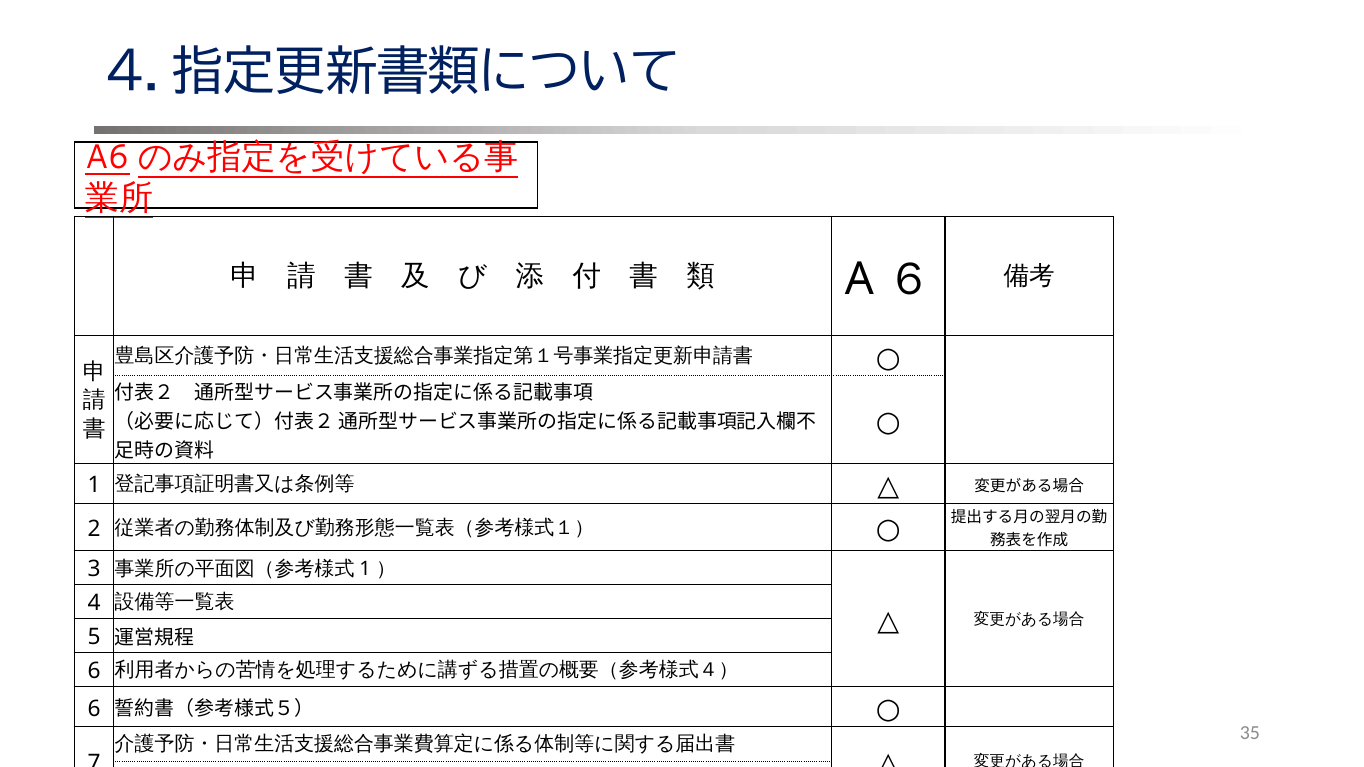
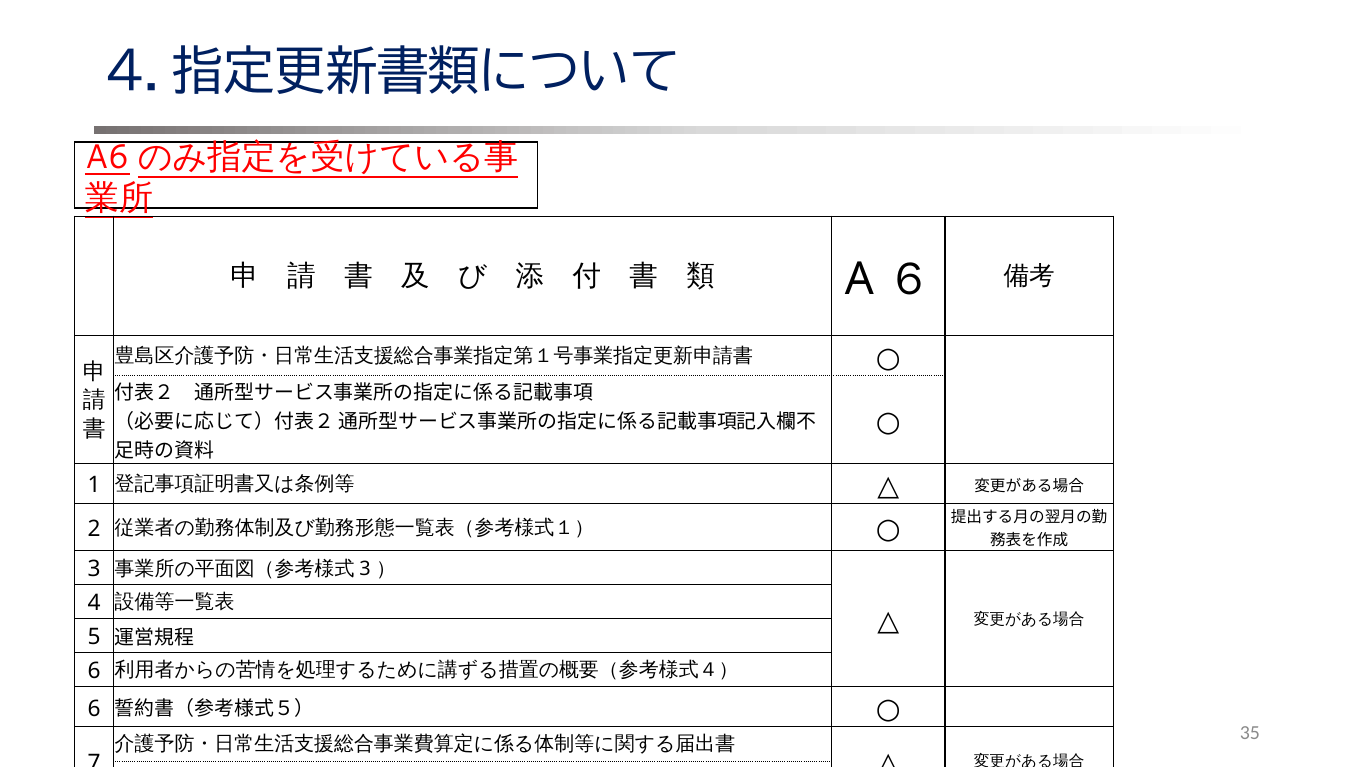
1: 1 -> 3 (365, 569)
